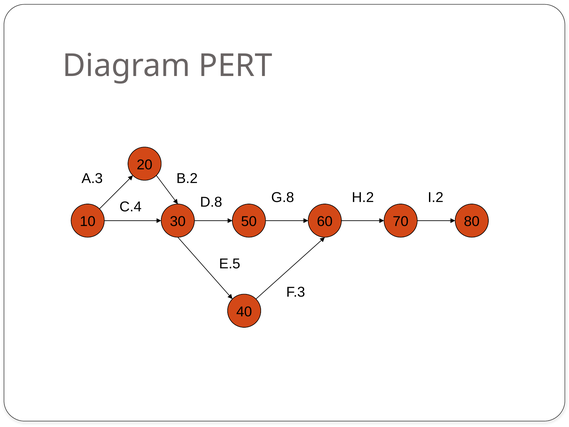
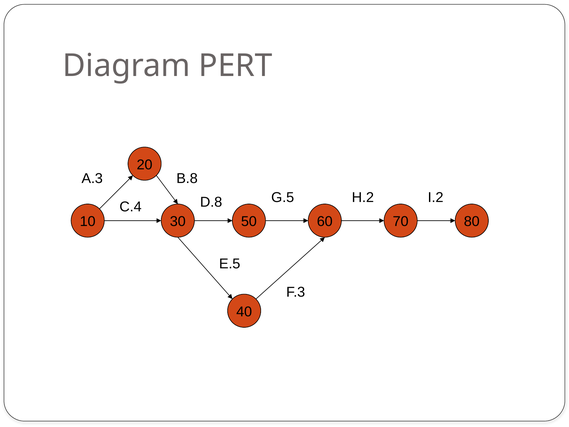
B.2: B.2 -> B.8 (187, 178)
G.8: G.8 -> G.5 (283, 197)
